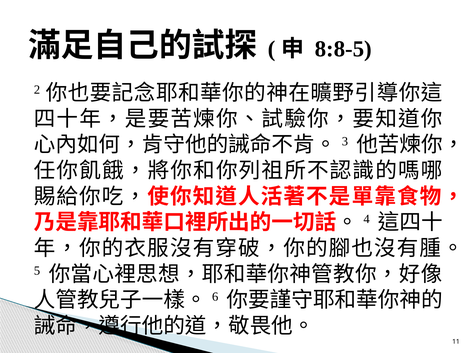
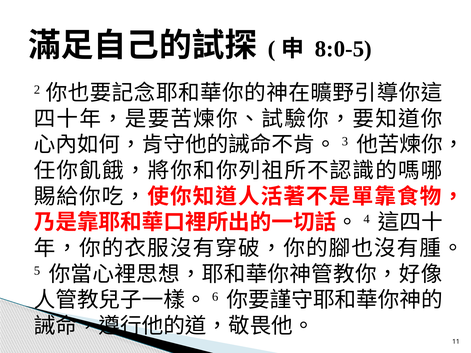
8:8-5: 8:8-5 -> 8:0-5 (343, 49)
